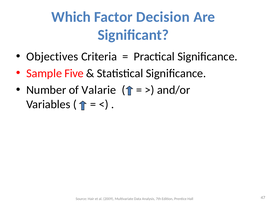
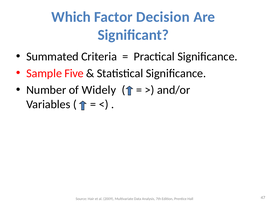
Objectives: Objectives -> Summated (52, 56)
Valarie: Valarie -> Widely (99, 90)
